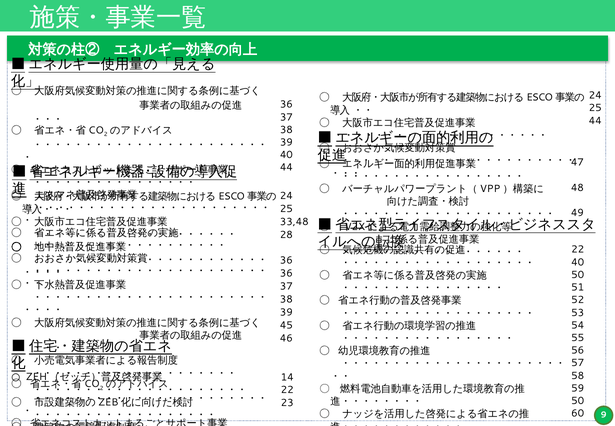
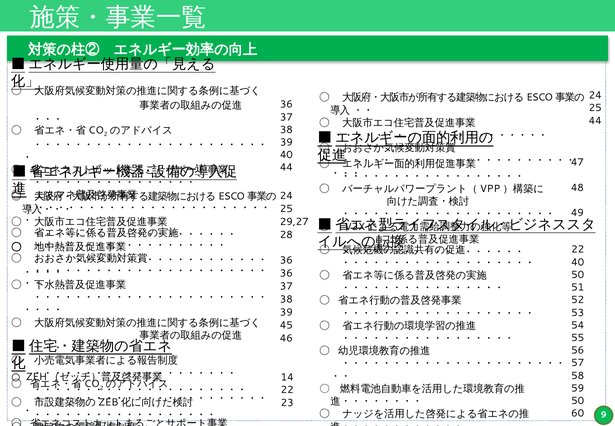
33,48: 33,48 -> 29,27 (294, 222)
